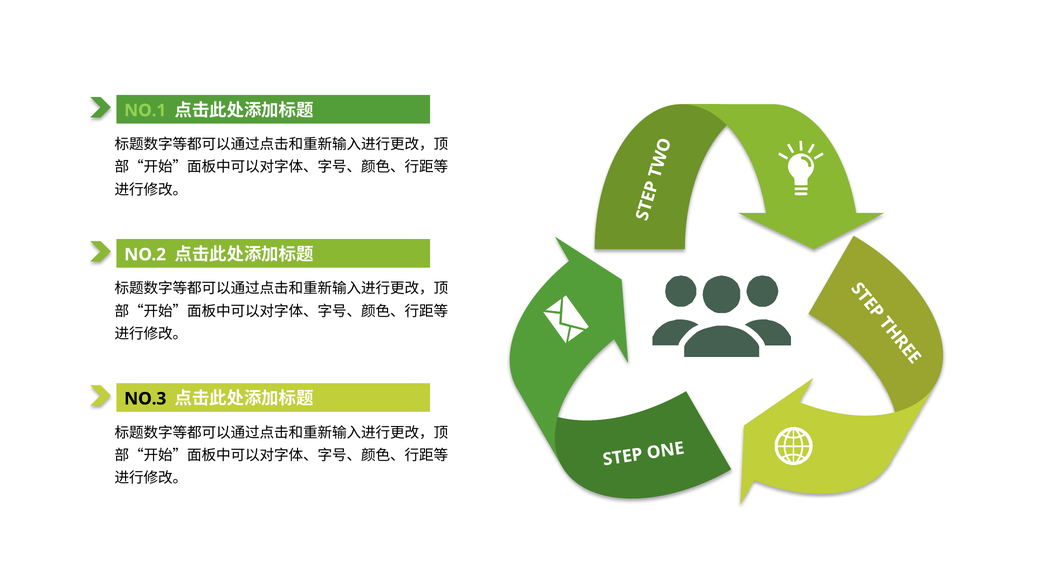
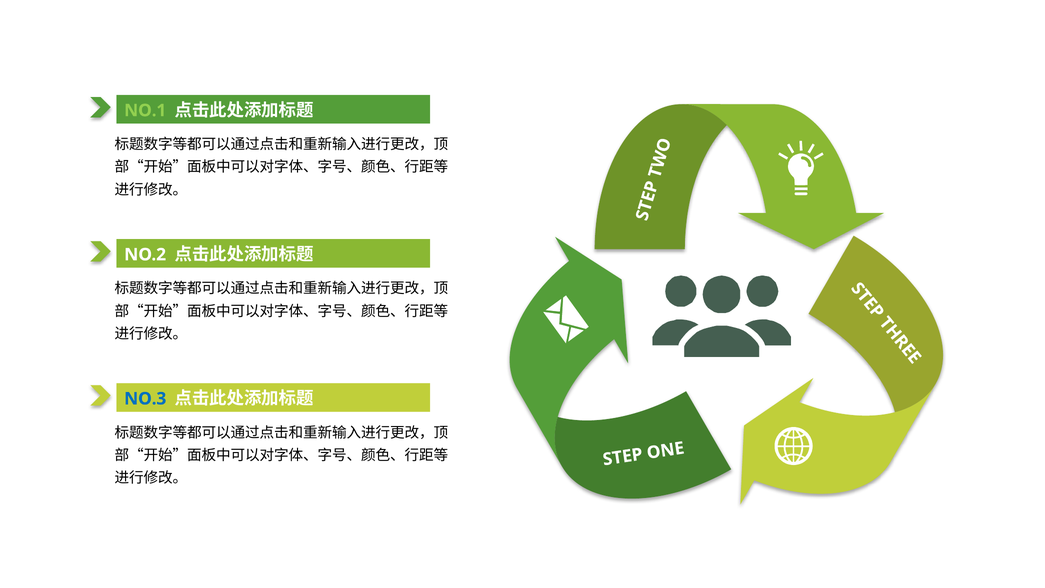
NO.3 colour: black -> blue (145, 399)
